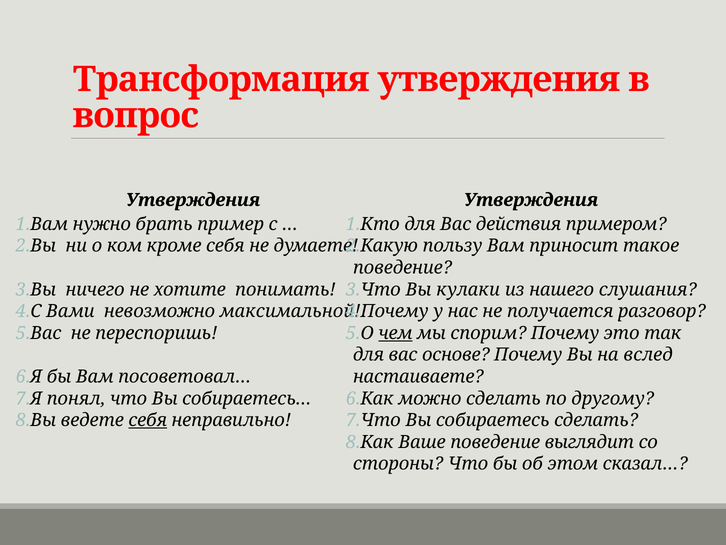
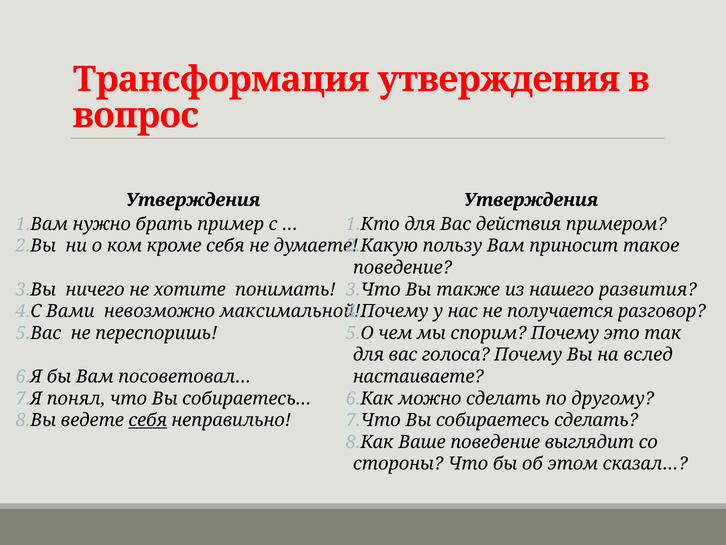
кулаки: кулаки -> также (468, 289)
слушания: слушания -> развития (648, 289)
чем underline: present -> none (396, 333)
основе: основе -> голоса (456, 355)
